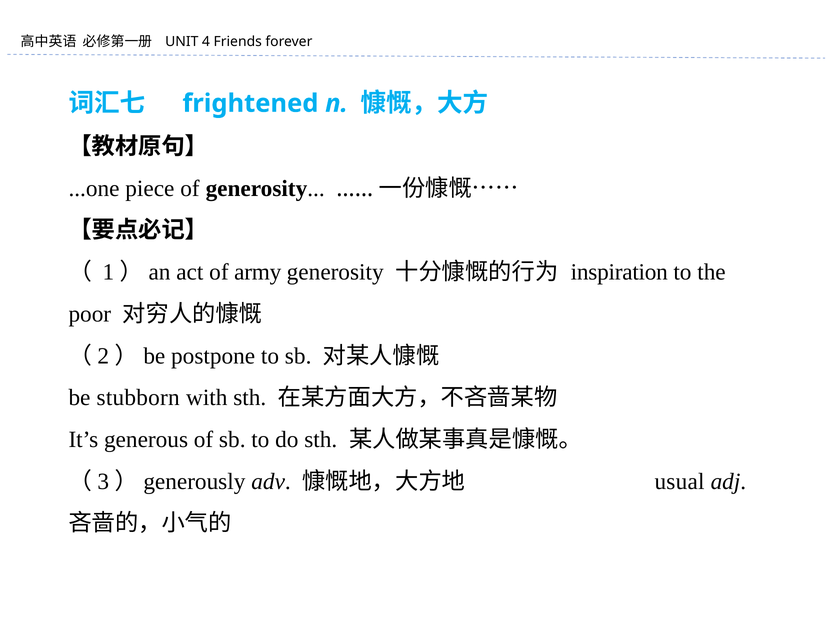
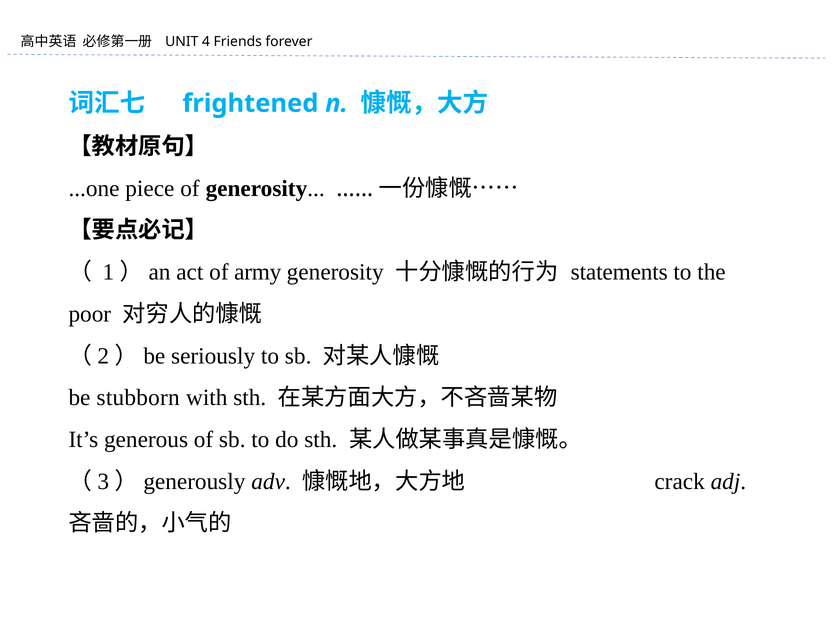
inspiration: inspiration -> statements (619, 272)
postpone: postpone -> seriously (213, 356)
usual: usual -> crack (680, 481)
